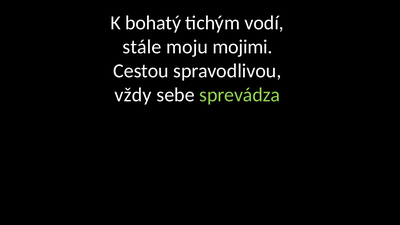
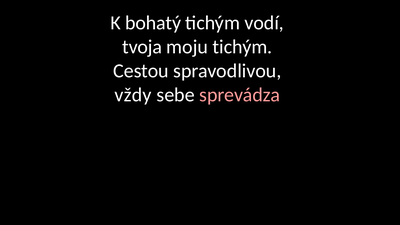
stále: stále -> tvoja (142, 47)
moju mojimi: mojimi -> tichým (242, 47)
sprevádza colour: light green -> pink (240, 95)
